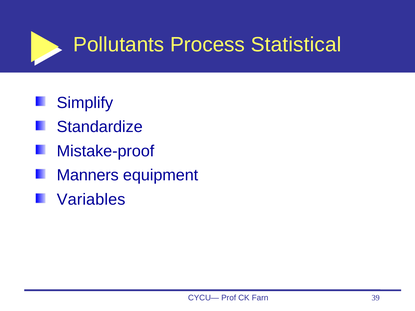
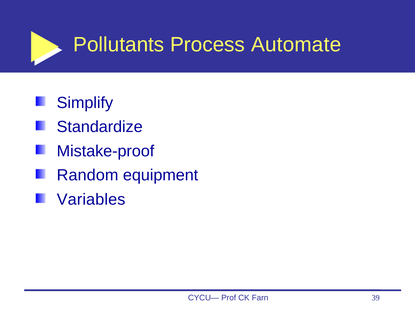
Statistical: Statistical -> Automate (296, 45)
Manners: Manners -> Random (88, 175)
